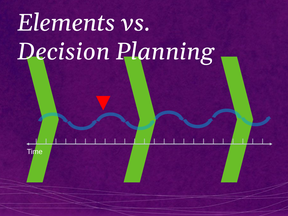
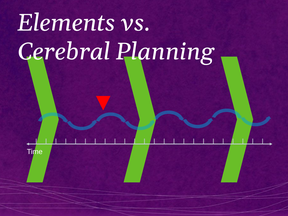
Decision: Decision -> Cerebral (64, 52)
